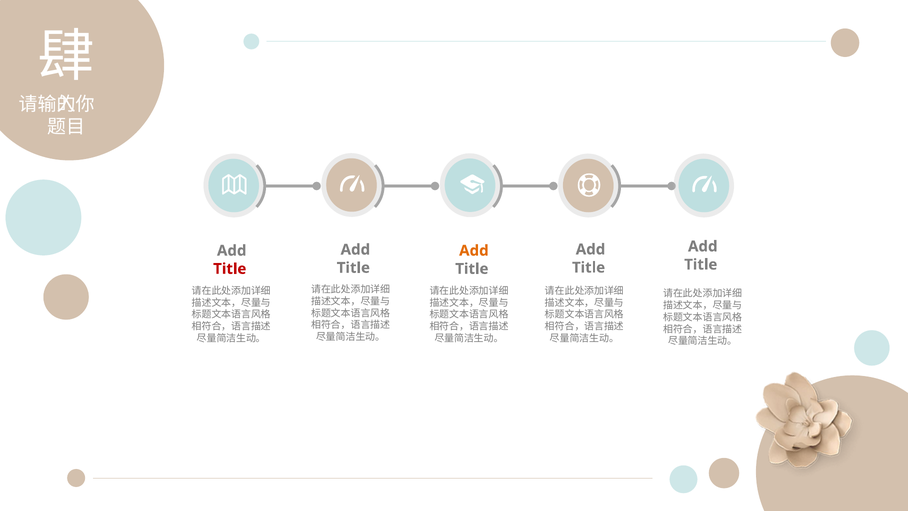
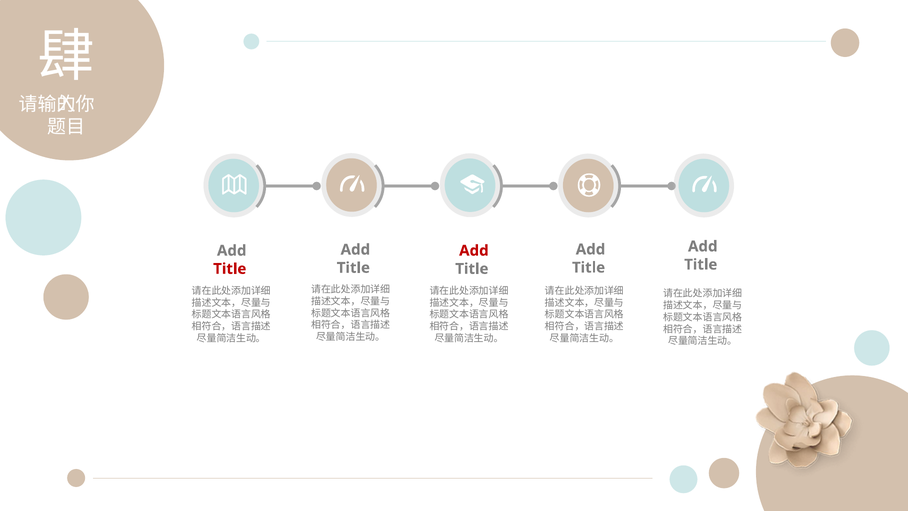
Add colour: orange -> red (474, 251)
